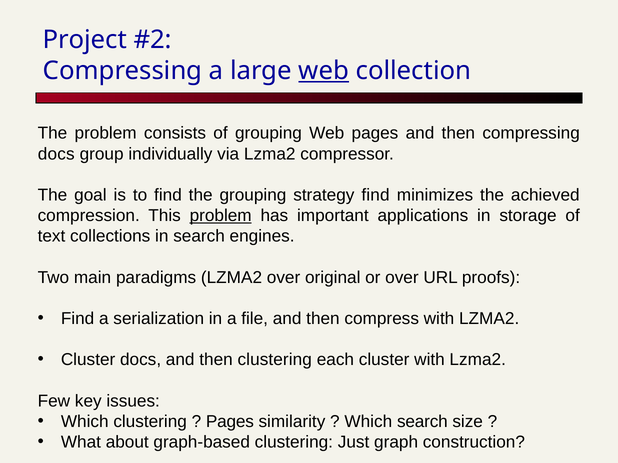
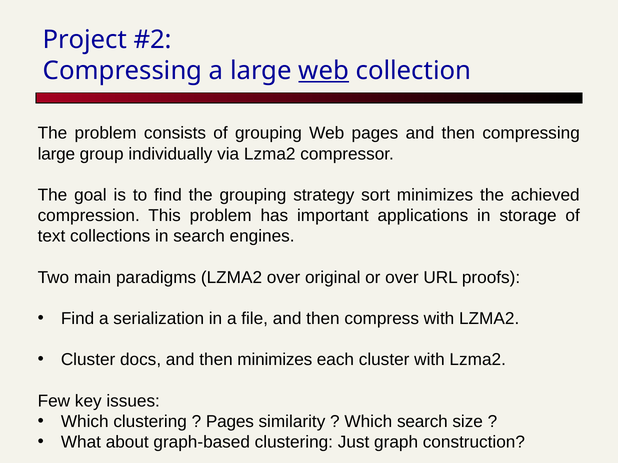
docs: docs -> large (56, 154)
strategy find: find -> sort (376, 195)
problem underline: present -> none (221, 216)
then clustering: clustering -> minimizes (275, 360)
